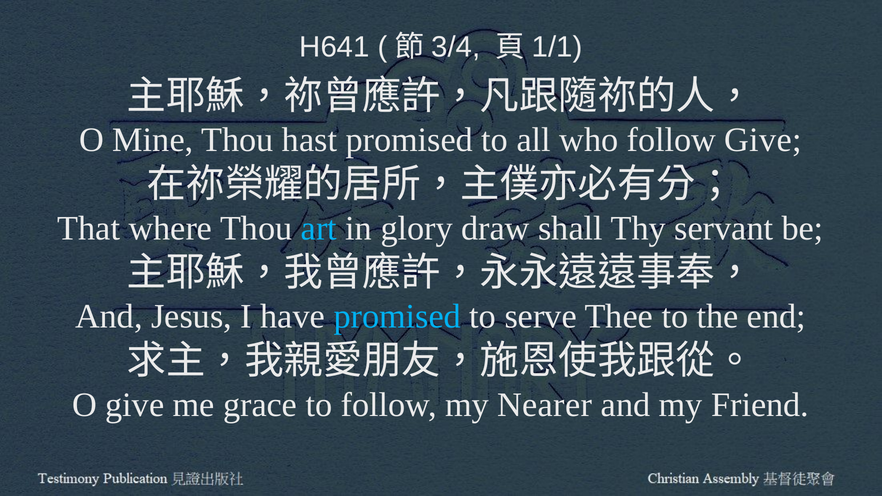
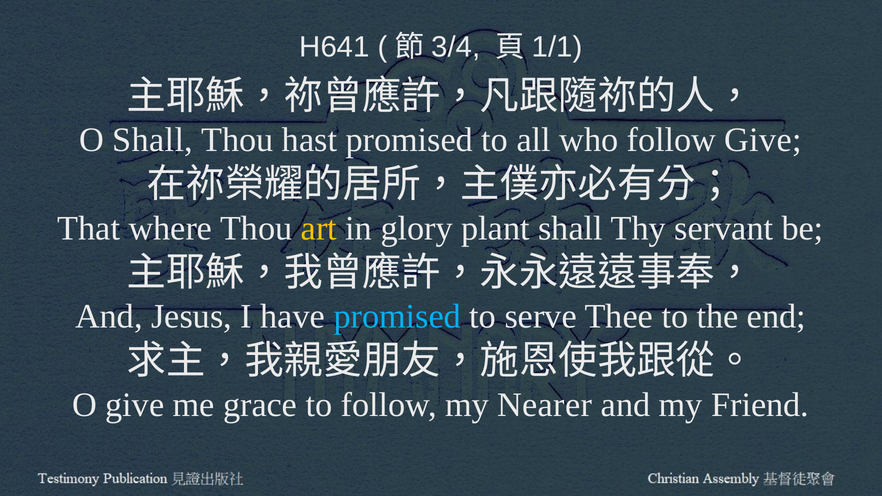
O Mine: Mine -> Shall (153, 140)
art colour: light blue -> yellow (319, 228)
draw: draw -> plant (496, 228)
